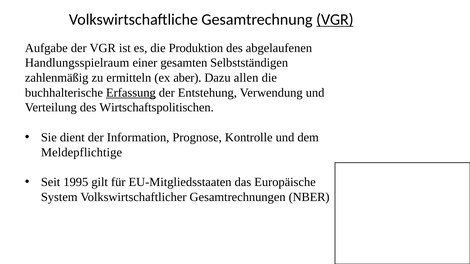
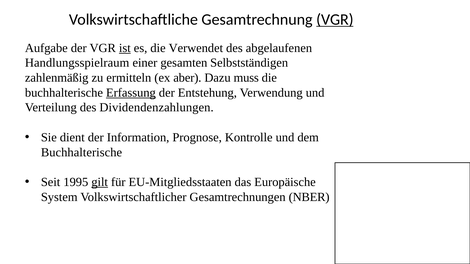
ist underline: none -> present (125, 48)
Produktion: Produktion -> Verwendet (196, 48)
allen: allen -> muss (246, 78)
Wirtschaftspolitischen: Wirtschaftspolitischen -> Dividendenzahlungen (157, 108)
Meldepflichtige: Meldepflichtige -> Buchhalterische (82, 152)
gilt underline: none -> present (100, 182)
